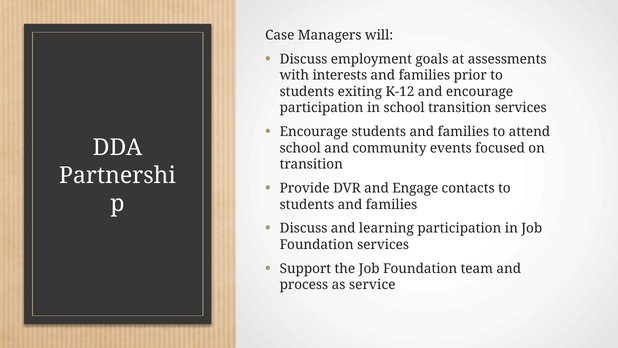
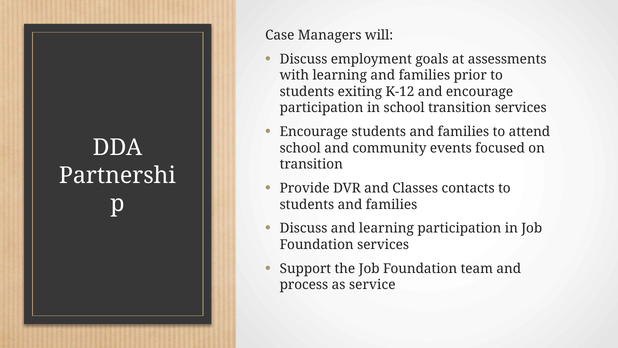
with interests: interests -> learning (340, 75)
Engage: Engage -> Classes (415, 188)
